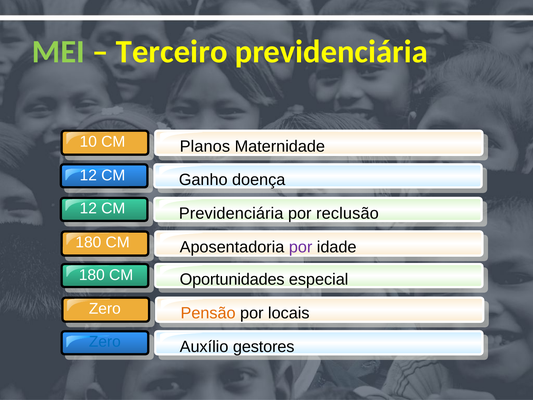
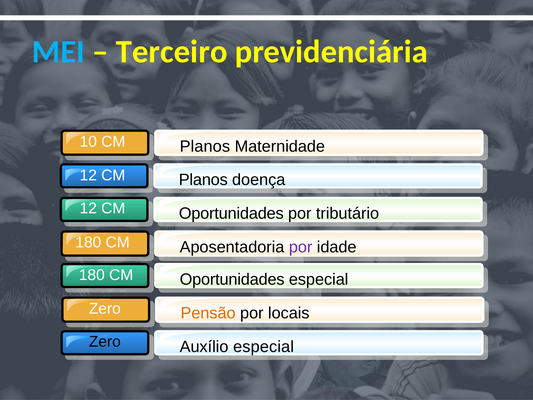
MEI colour: light green -> light blue (58, 52)
Ganho: Ganho -> Planos (203, 180)
Previdenciária: Previdenciária -> Oportunidades (231, 213)
reclusão: reclusão -> tributário (348, 213)
Zero colour: blue -> black (105, 342)
Auxílio gestores: gestores -> especial (264, 347)
